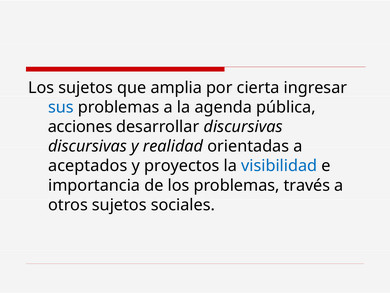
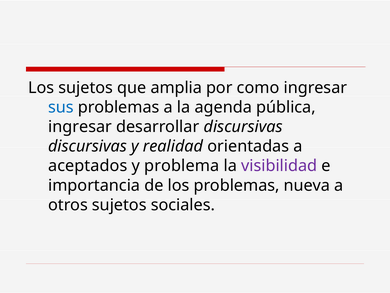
cierta: cierta -> como (258, 88)
acciones: acciones -> ingresar (80, 127)
proyectos: proyectos -> problema (182, 166)
visibilidad colour: blue -> purple (279, 166)
través: través -> nueva (307, 185)
